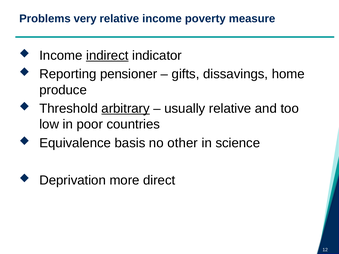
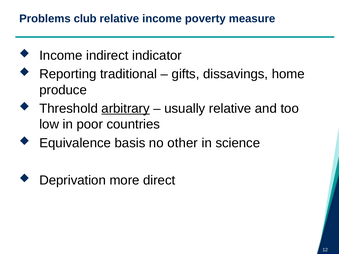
very: very -> club (85, 19)
indirect underline: present -> none (107, 56)
pensioner: pensioner -> traditional (129, 74)
